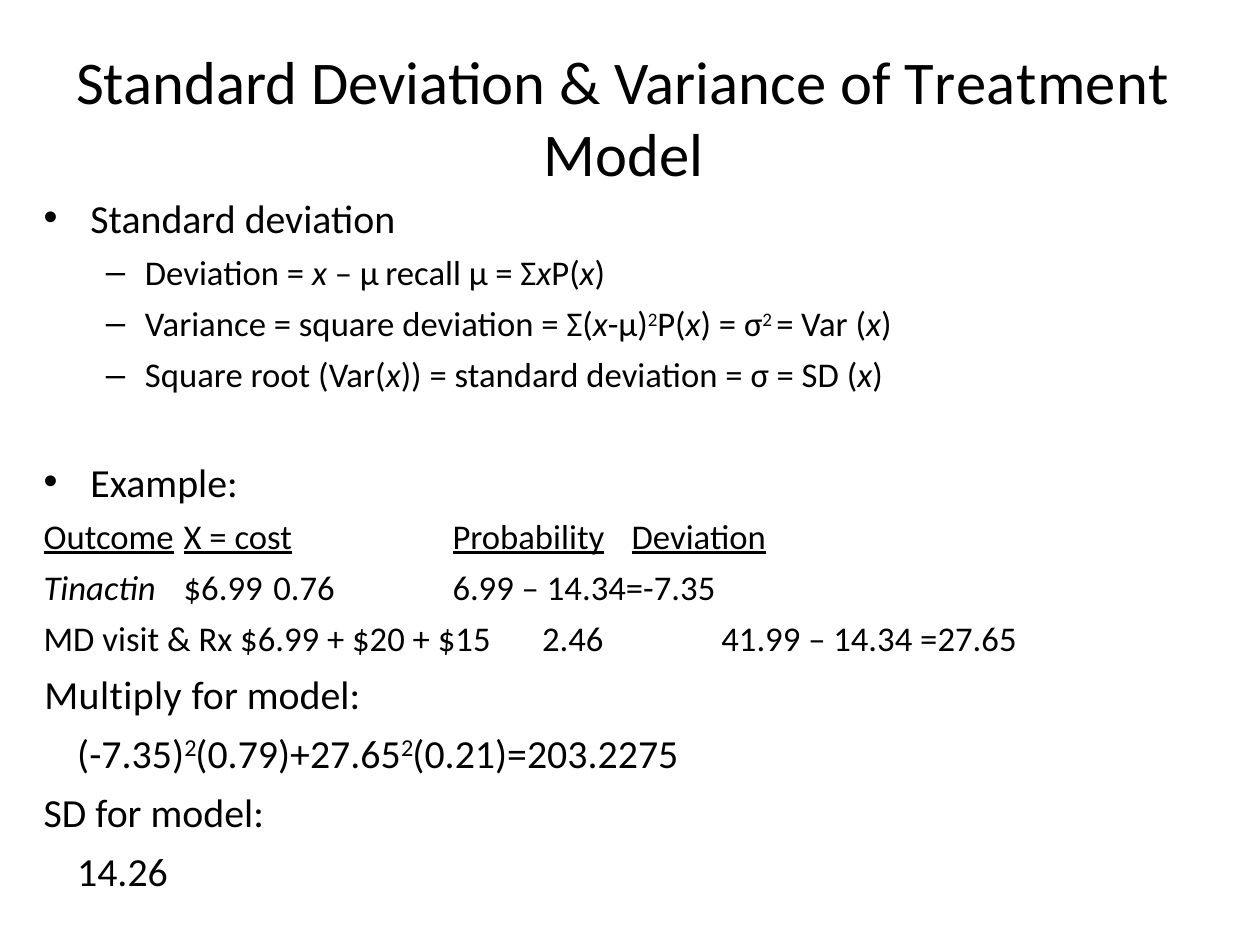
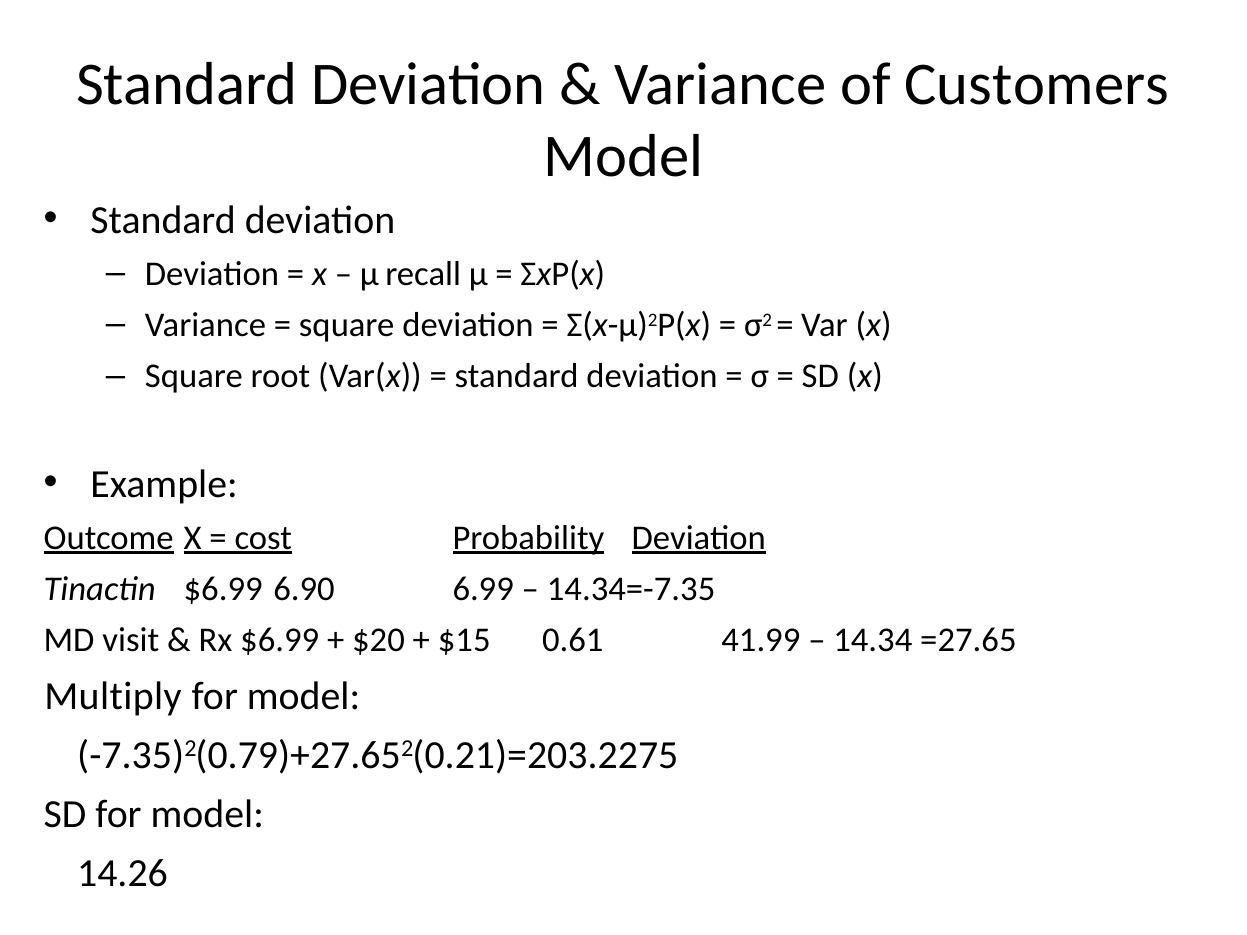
Treatment: Treatment -> Customers (1037, 84)
0.76: 0.76 -> 6.90 (304, 589)
2.46: 2.46 -> 0.61 (573, 641)
